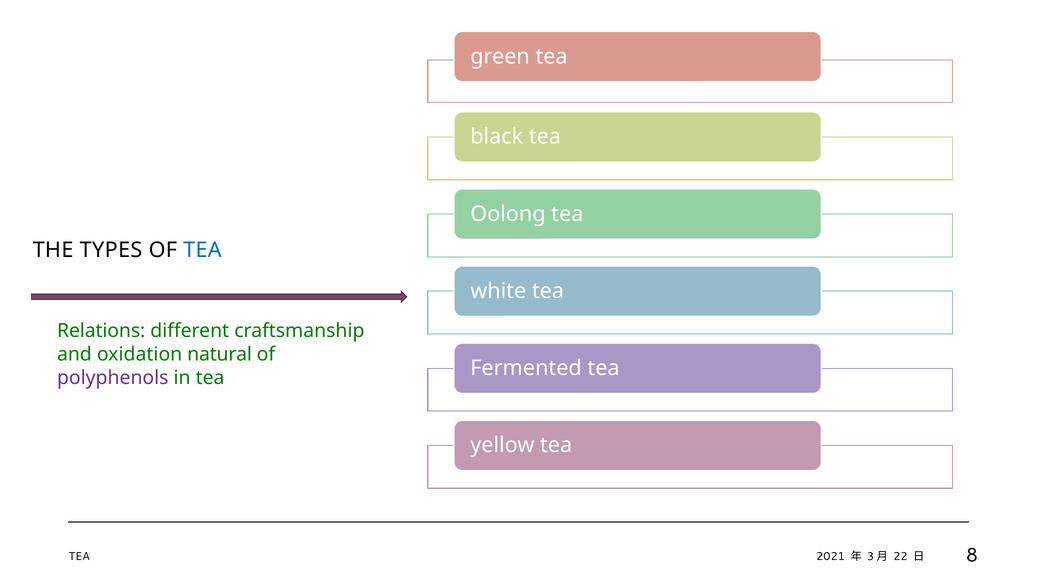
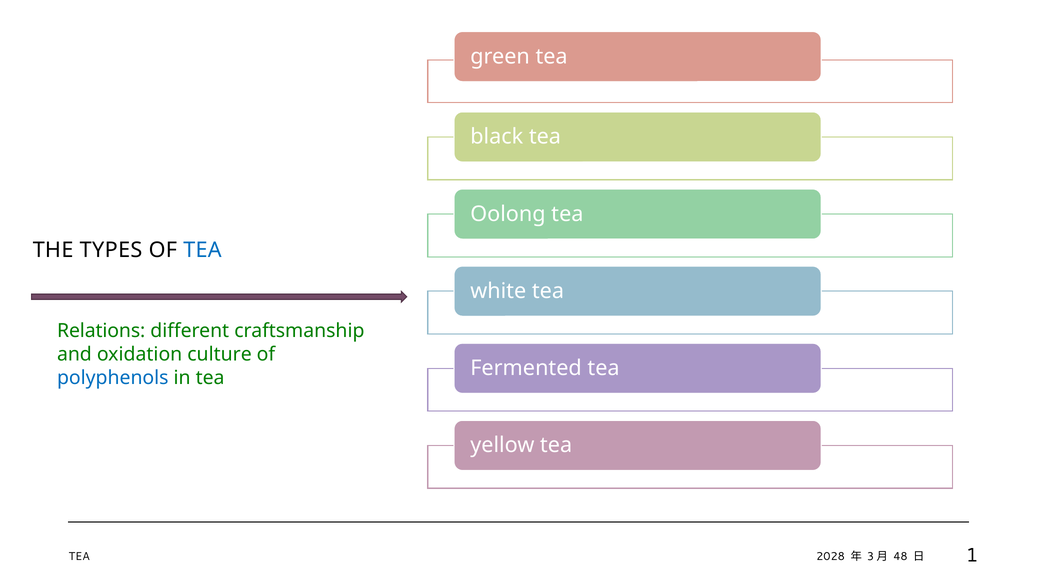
natural: natural -> culture (219, 354)
polyphenols colour: purple -> blue (113, 378)
2021: 2021 -> 2028 (831, 557)
22: 22 -> 48 (900, 557)
8: 8 -> 1 (972, 555)
